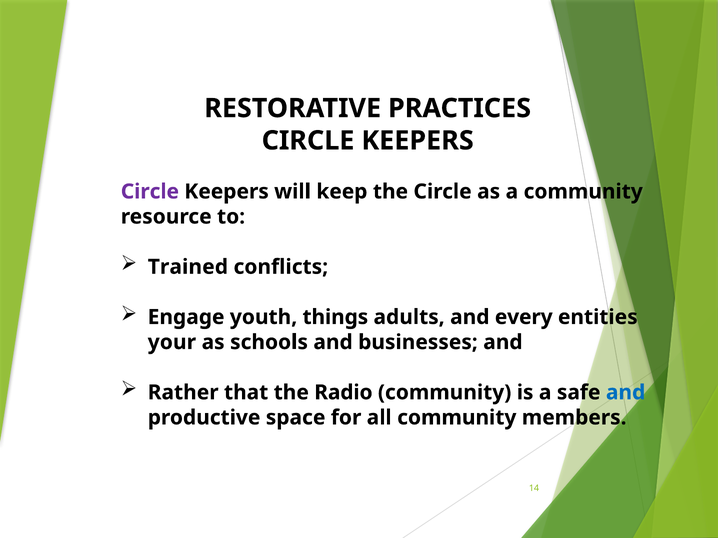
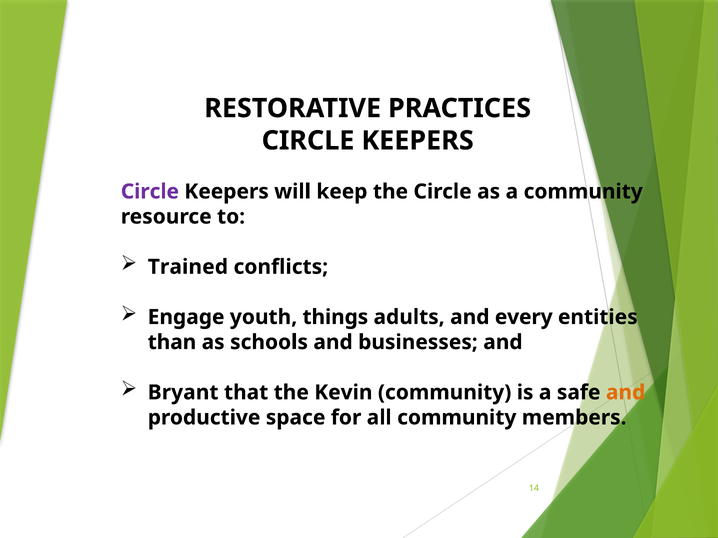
your: your -> than (172, 343)
Rather: Rather -> Bryant (183, 393)
Radio: Radio -> Kevin (343, 393)
and colour: blue -> orange (626, 393)
